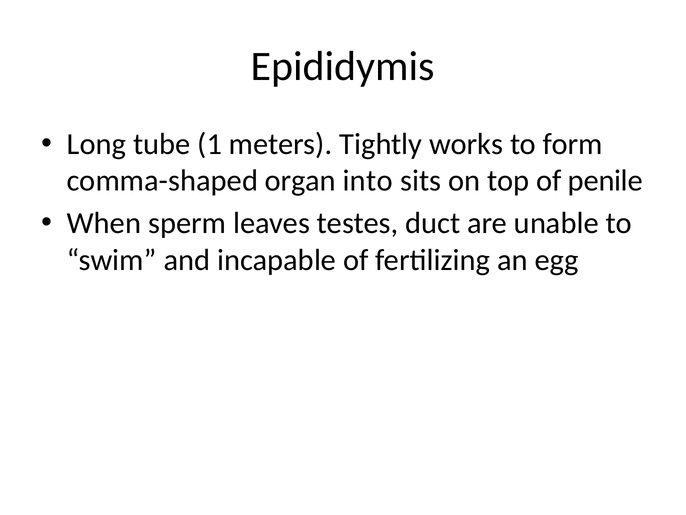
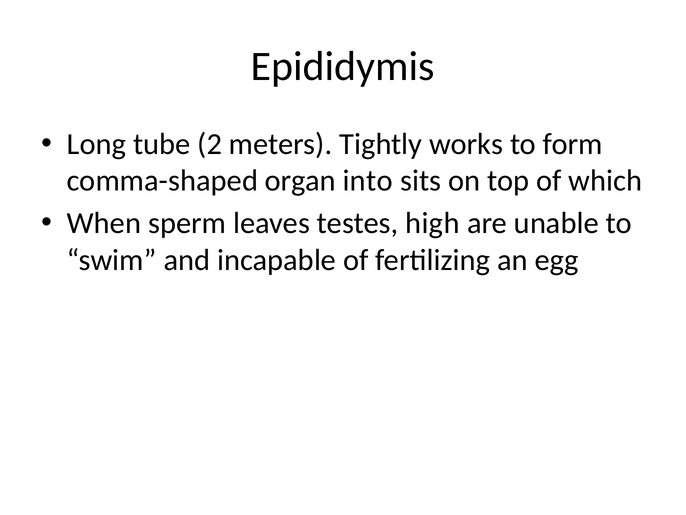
1: 1 -> 2 (210, 144)
penile: penile -> which (605, 181)
duct: duct -> high (433, 223)
